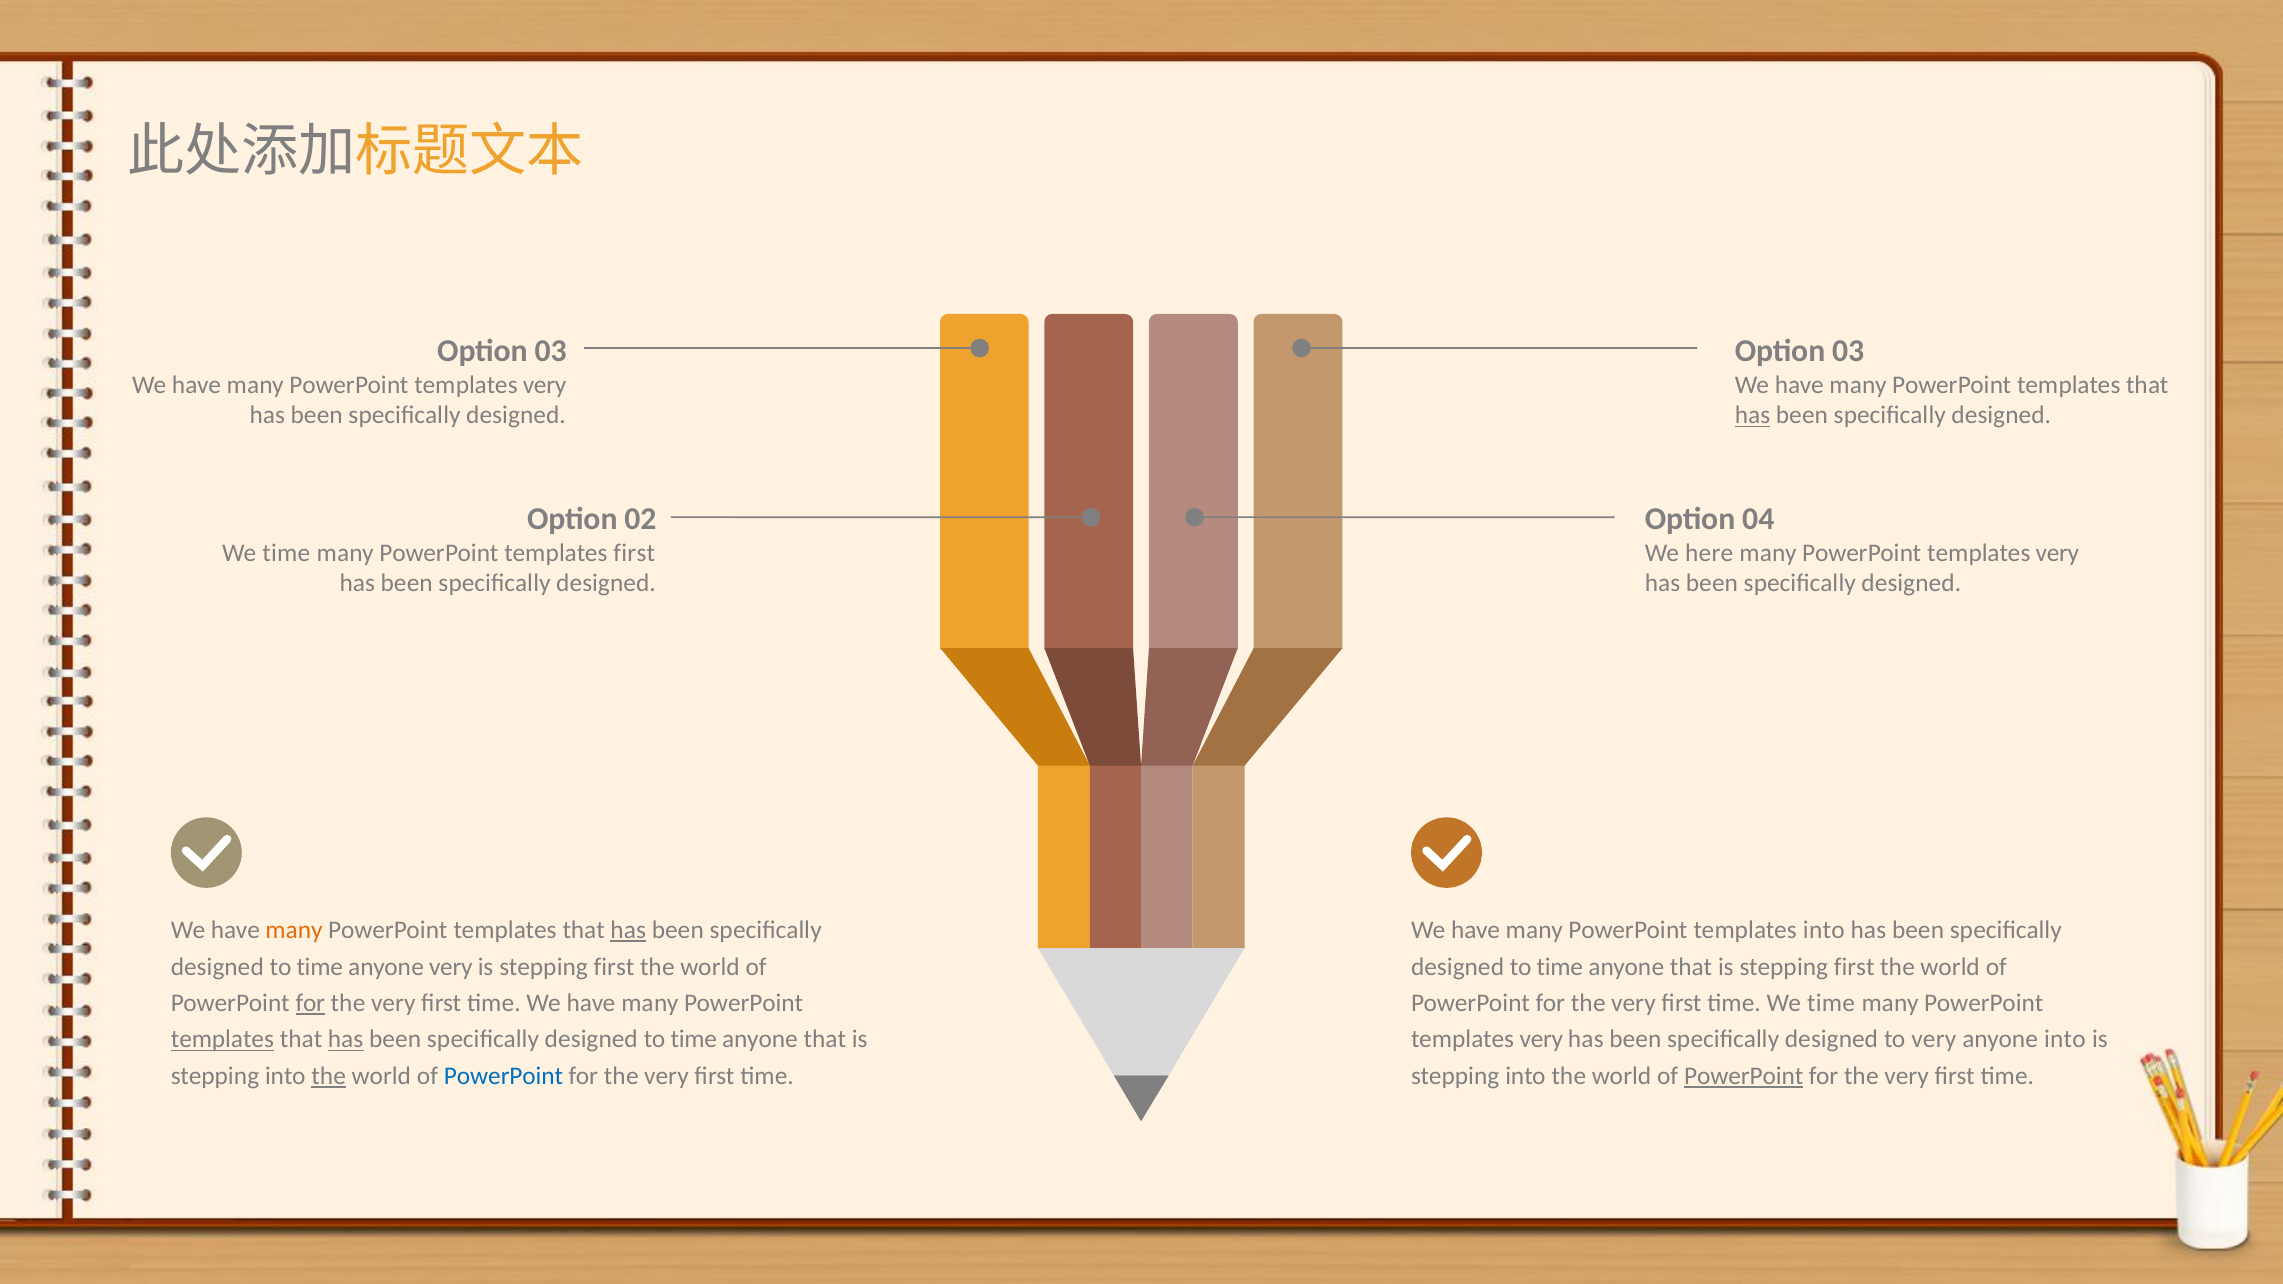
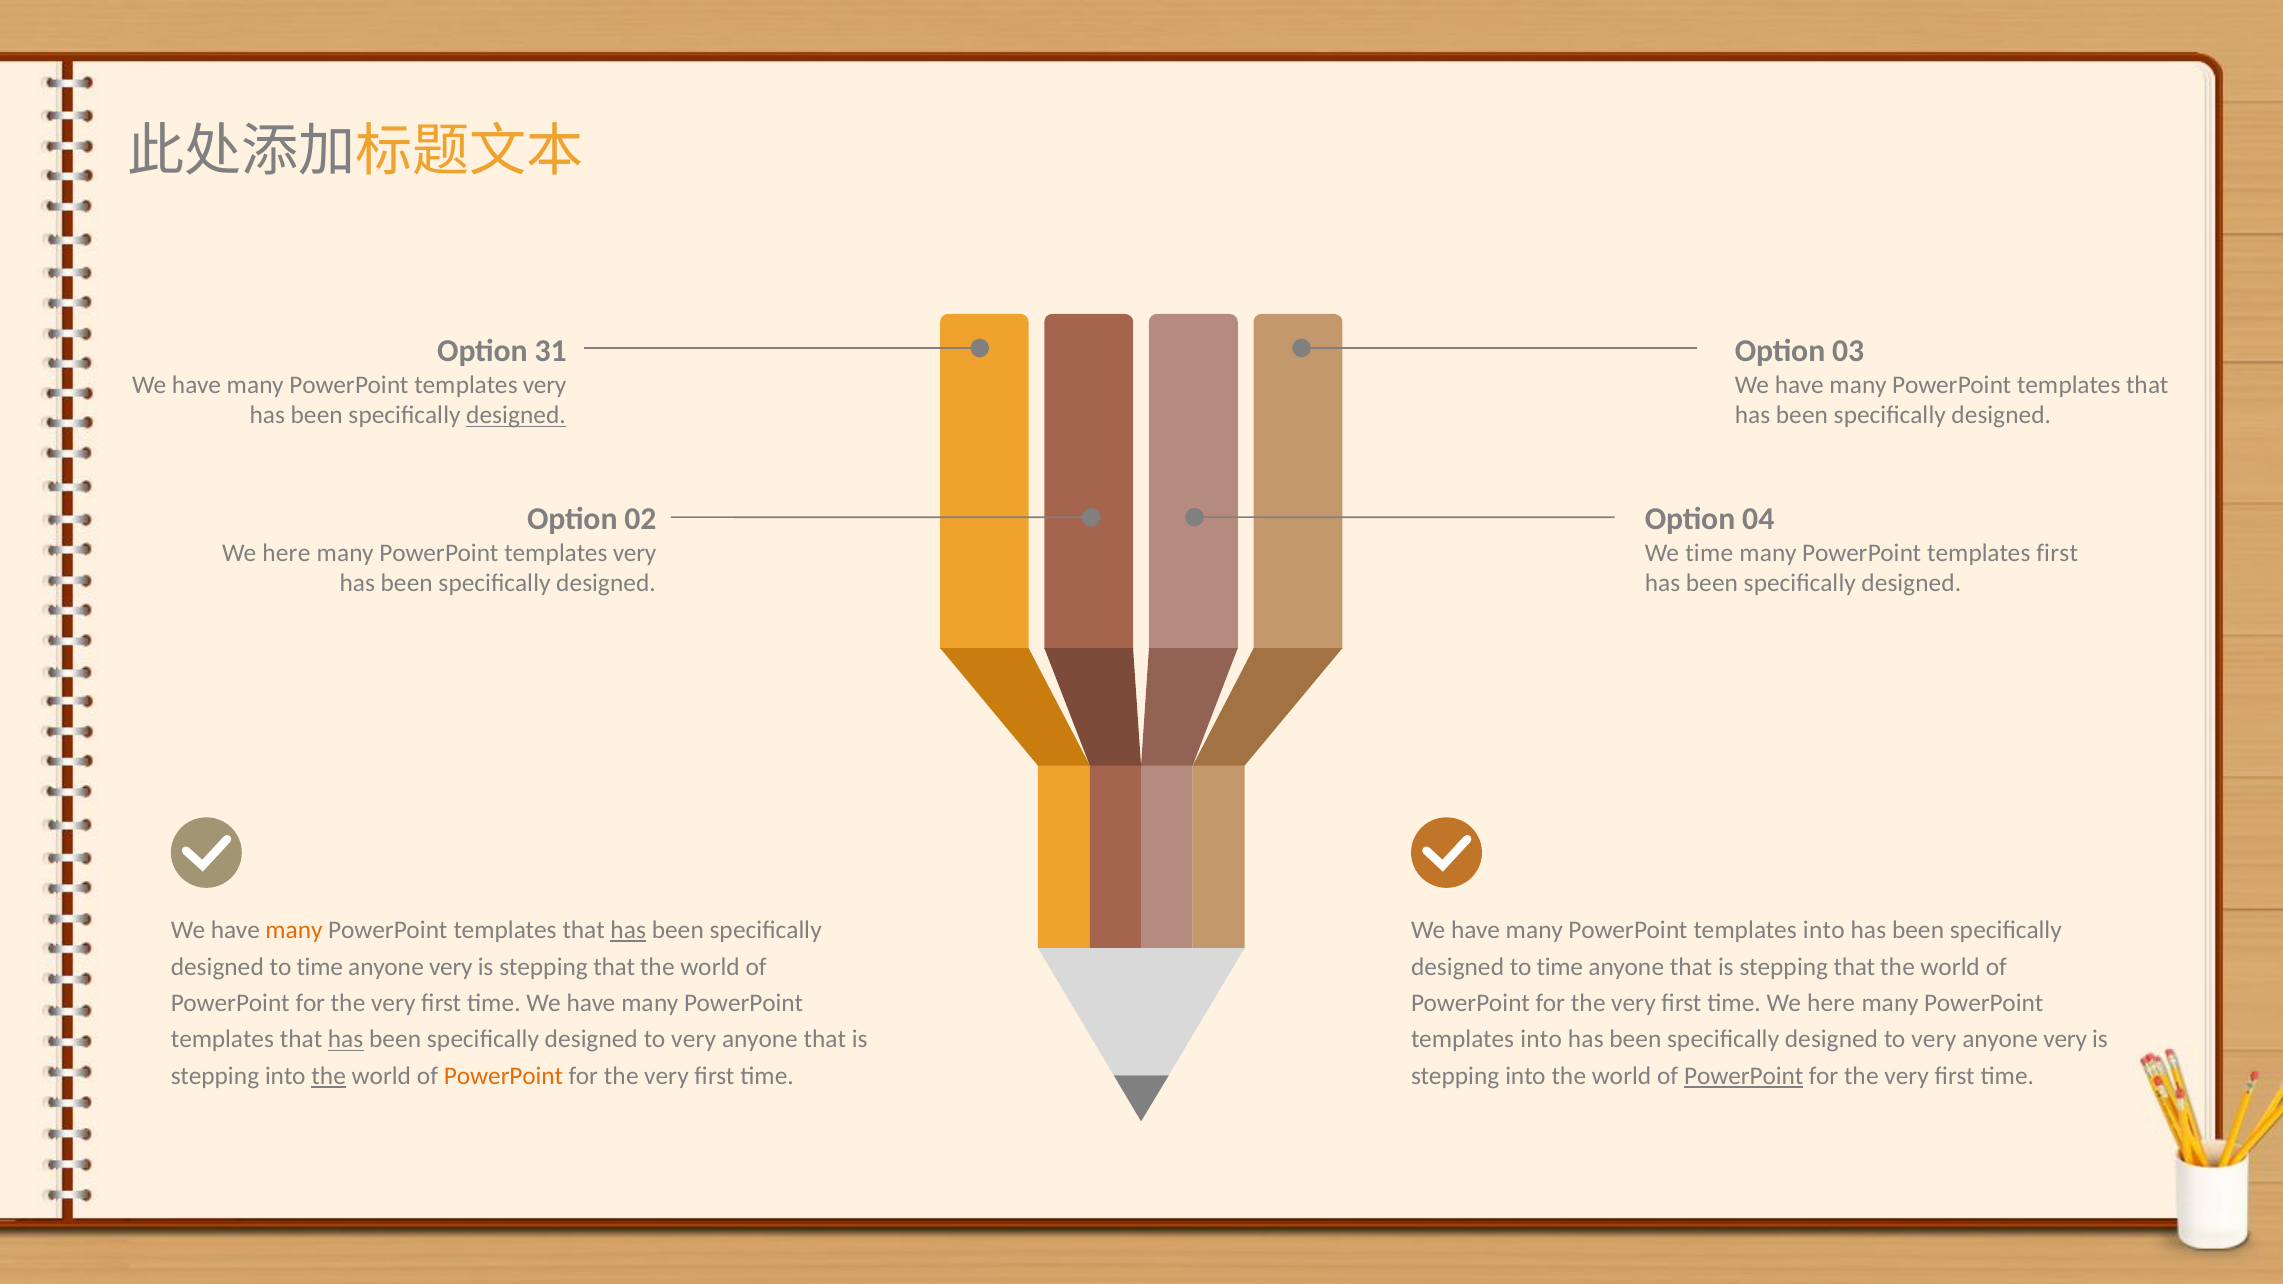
03: 03 -> 31 (551, 351)
designed underline: none -> present (516, 416)
has underline: present -> none (1752, 416)
time: time -> here (286, 553)
first: first -> very (635, 553)
We here: here -> time (1709, 553)
very: very -> first (2057, 553)
first: first -> that (614, 967)
that is stepping first: first -> that (1854, 967)
for underline: present -> none (310, 1003)
time We time: time -> here (1831, 1003)
templates underline: present -> none (222, 1040)
time: time -> very (694, 1040)
very: very -> into (1541, 1040)
into: into -> very (2065, 1040)
PowerPoint colour: blue -> orange (504, 1076)
